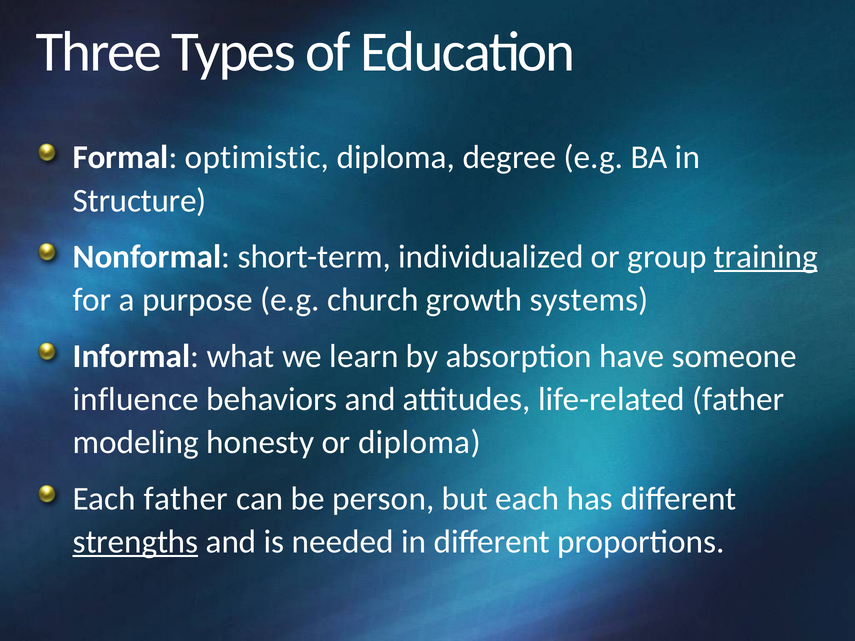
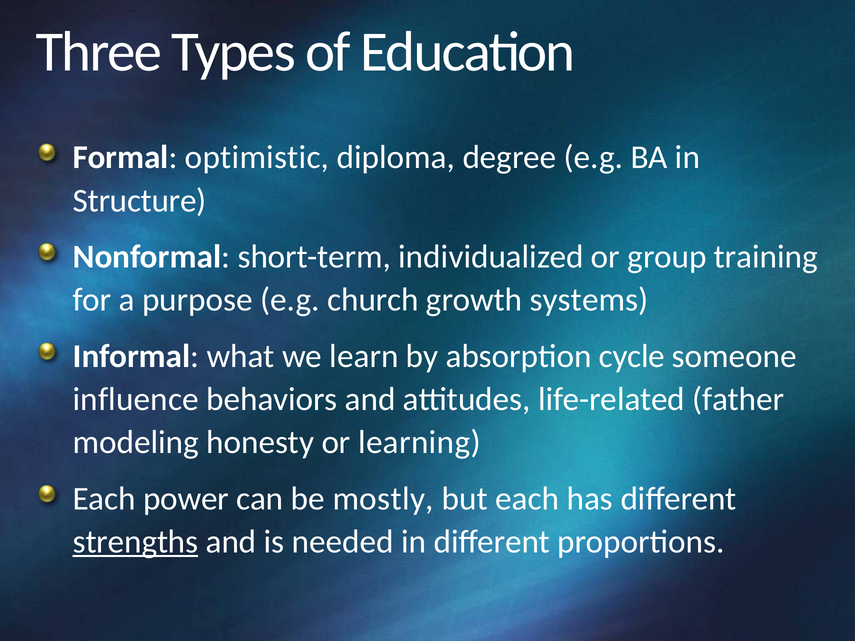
training underline: present -> none (766, 257)
have: have -> cycle (632, 356)
or diploma: diploma -> learning (419, 443)
Each father: father -> power (186, 499)
person: person -> mostly (383, 499)
